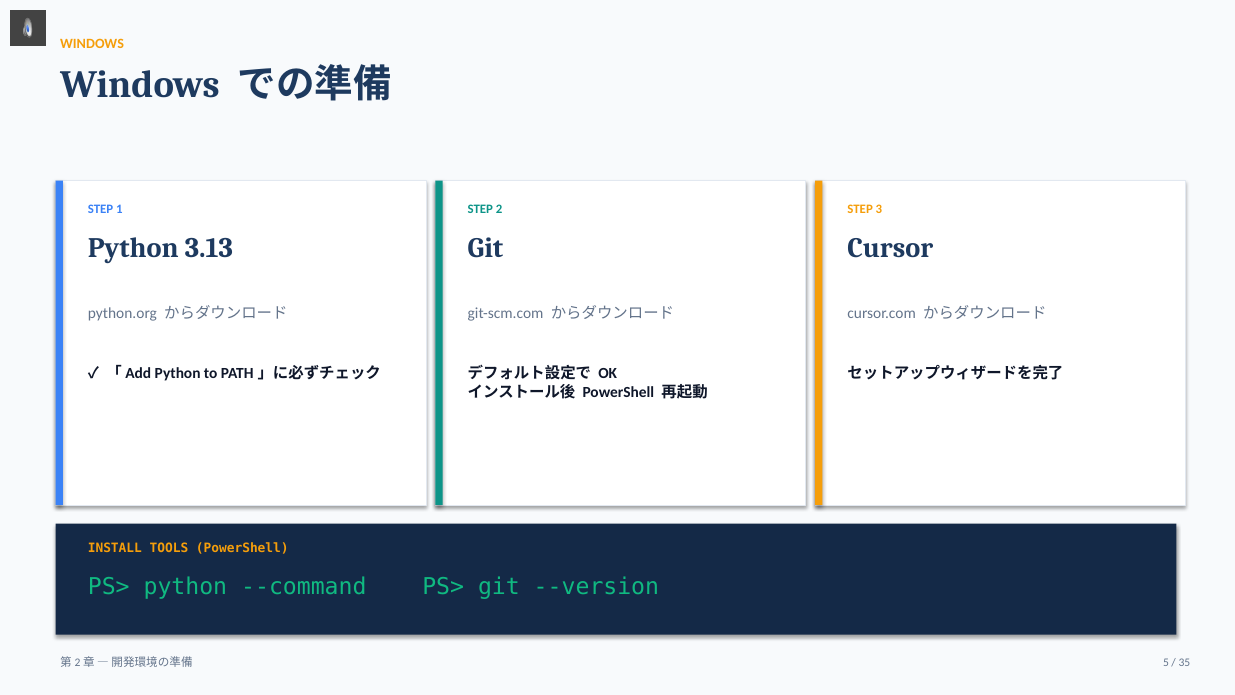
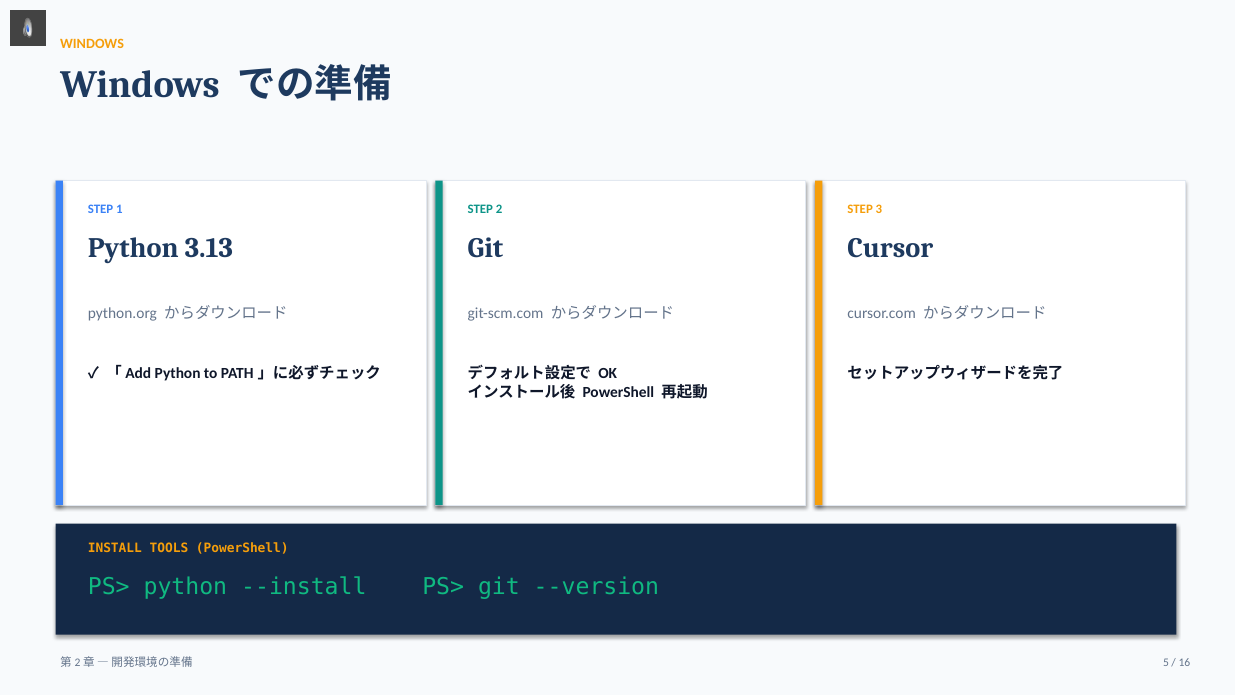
--command: --command -> --install (304, 587)
35: 35 -> 16 (1184, 663)
